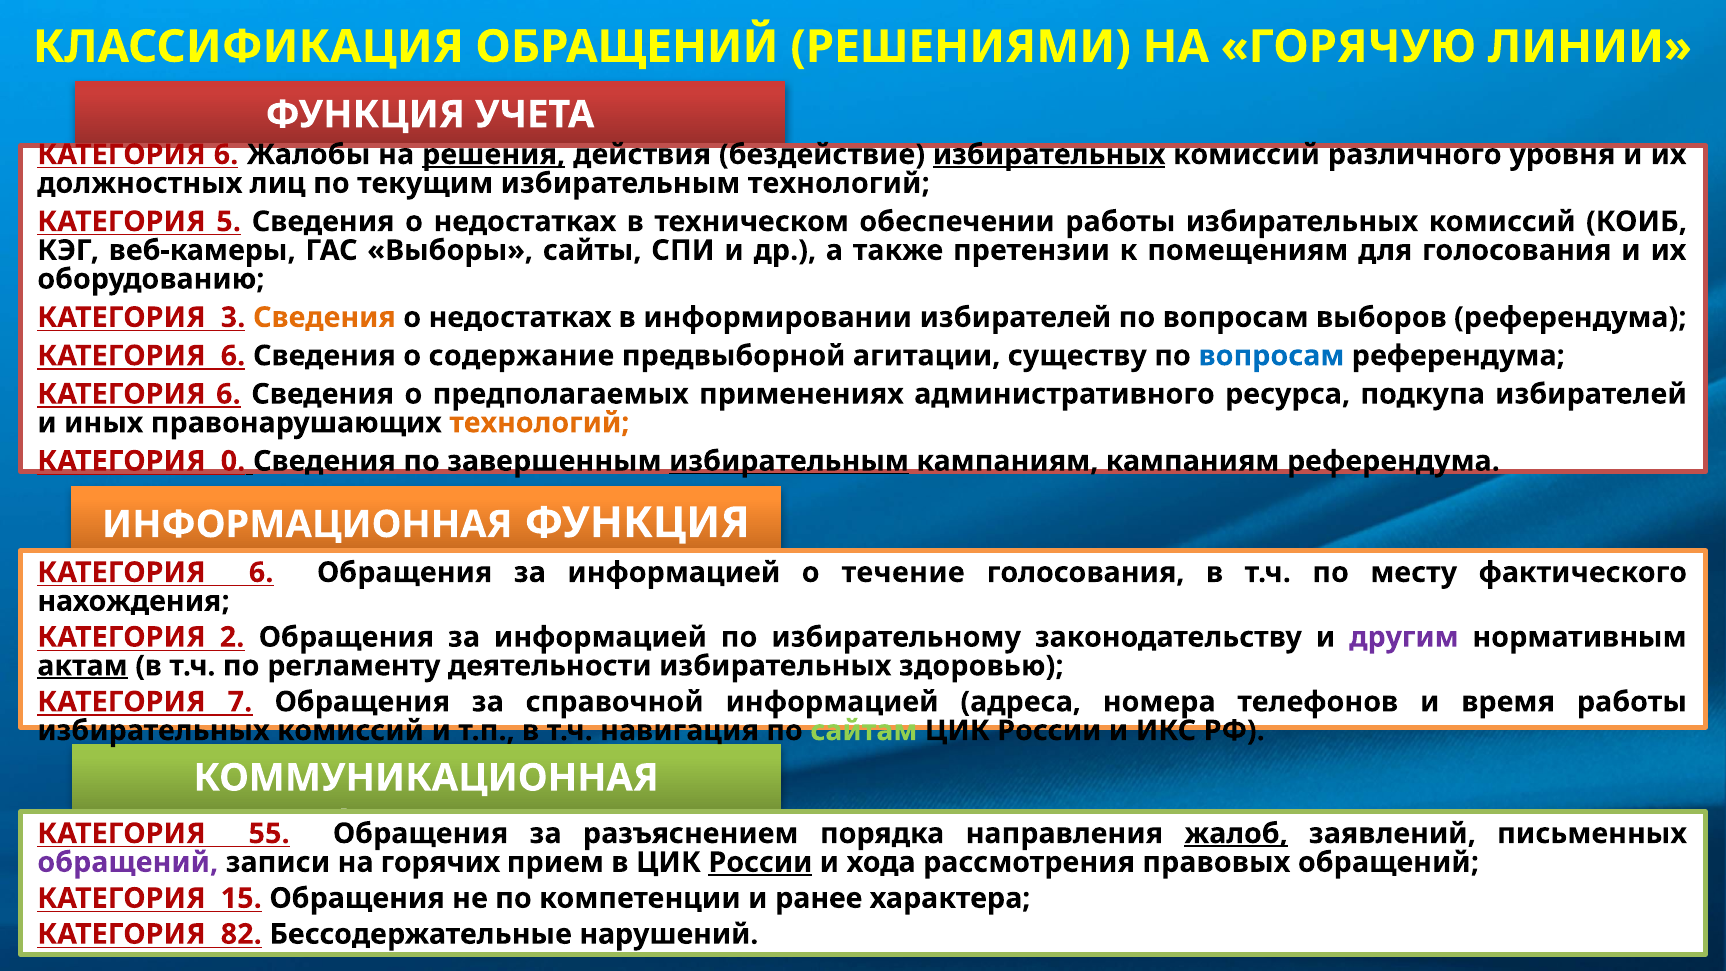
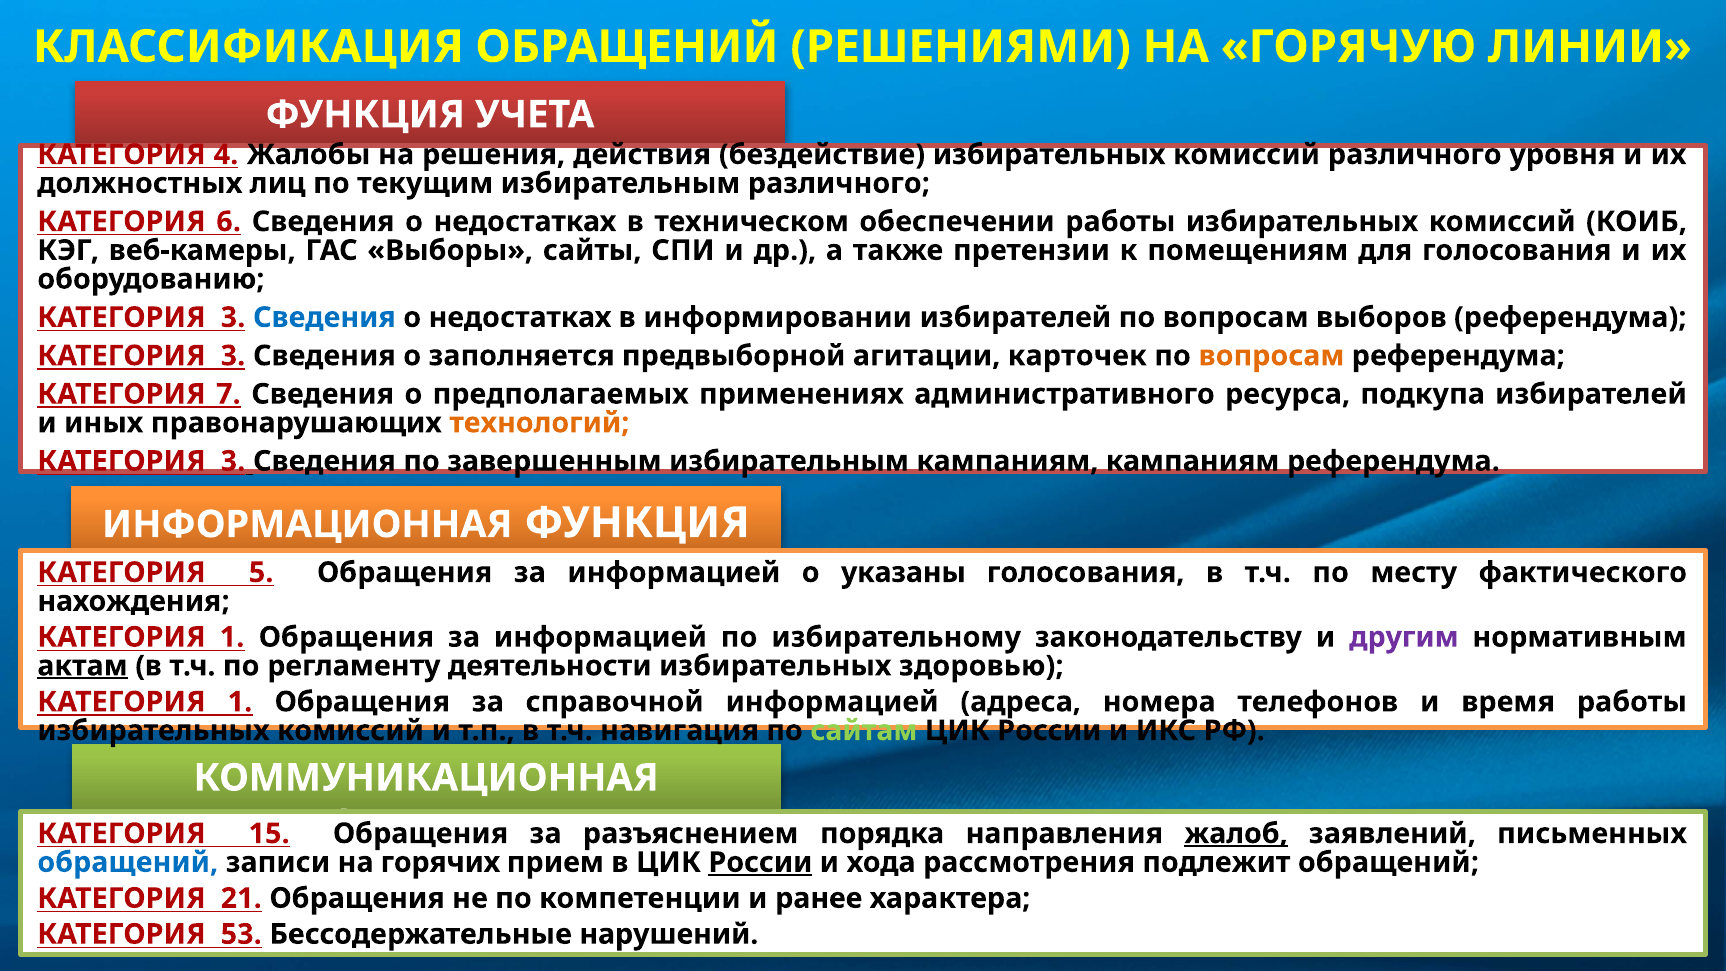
6: 6 -> 4 (226, 155)
решения underline: present -> none (494, 155)
избирательных underline: present -> none (1049, 155)
избирательным технологий: технологий -> различного (839, 183)
5: 5 -> 6 (229, 222)
Сведения colour: orange -> blue (324, 317)
6: 6 -> 3 (233, 356)
содержание: содержание -> заполняется (522, 356)
существу: существу -> карточек (1077, 356)
вопросам colour: blue -> orange (1271, 356)
6: 6 -> 7 (228, 394)
0: 0 -> 3 (233, 461)
избирательным underline: present -> none (789, 461)
6: 6 -> 5 (261, 572)
течение: течение -> указаны (903, 572)
2: 2 -> 1 (232, 637)
7: 7 -> 1 (240, 702)
55: 55 -> 15 (269, 834)
обращений colour: purple -> blue (128, 862)
правовых: правовых -> подлежит (1216, 862)
15: 15 -> 21 (241, 898)
82: 82 -> 53 (241, 934)
